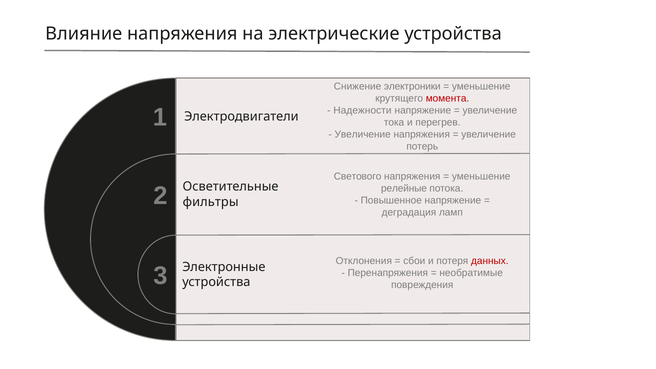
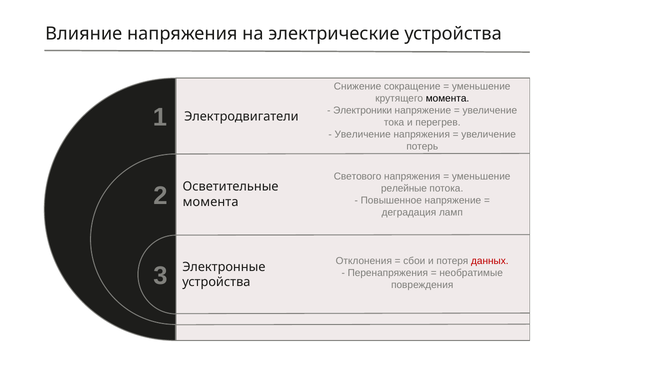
электроники: электроники -> сокращение (412, 86)
момента colour: red -> black (448, 98)
Надежности: Надежности -> Электроники (363, 110)
фильтры: фильтры -> момента (211, 202)
